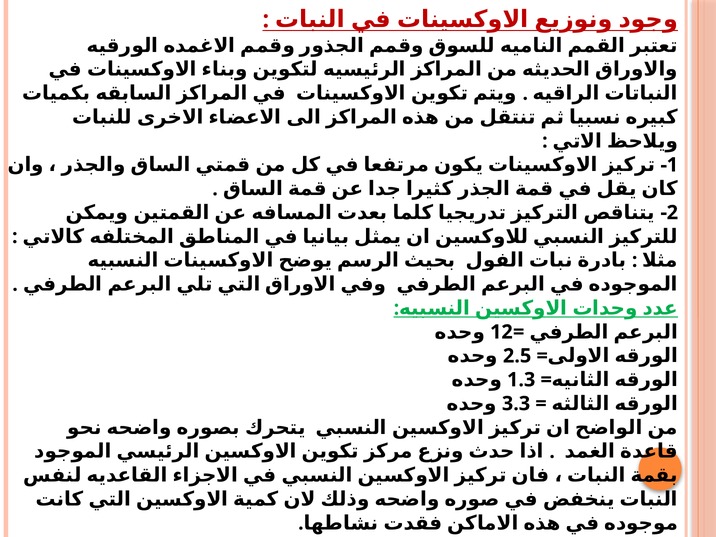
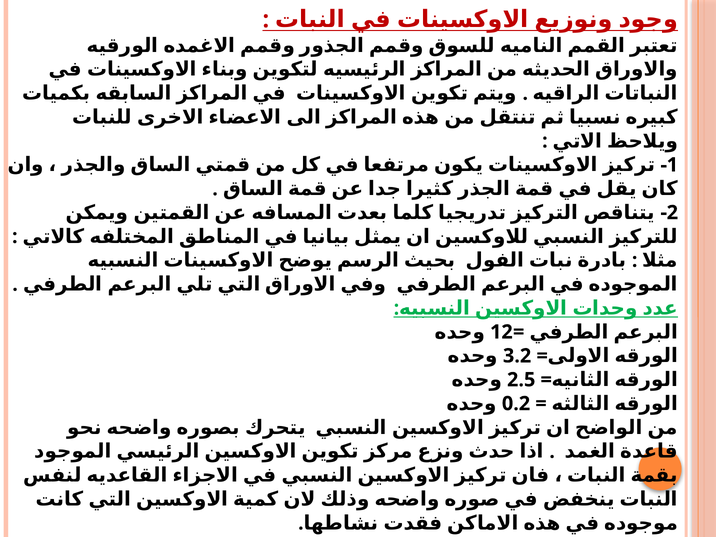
2.5: 2.5 -> 3.2 (517, 356)
1.3: 1.3 -> 2.5 (521, 380)
3.3: 3.3 -> 0.2 (516, 404)
